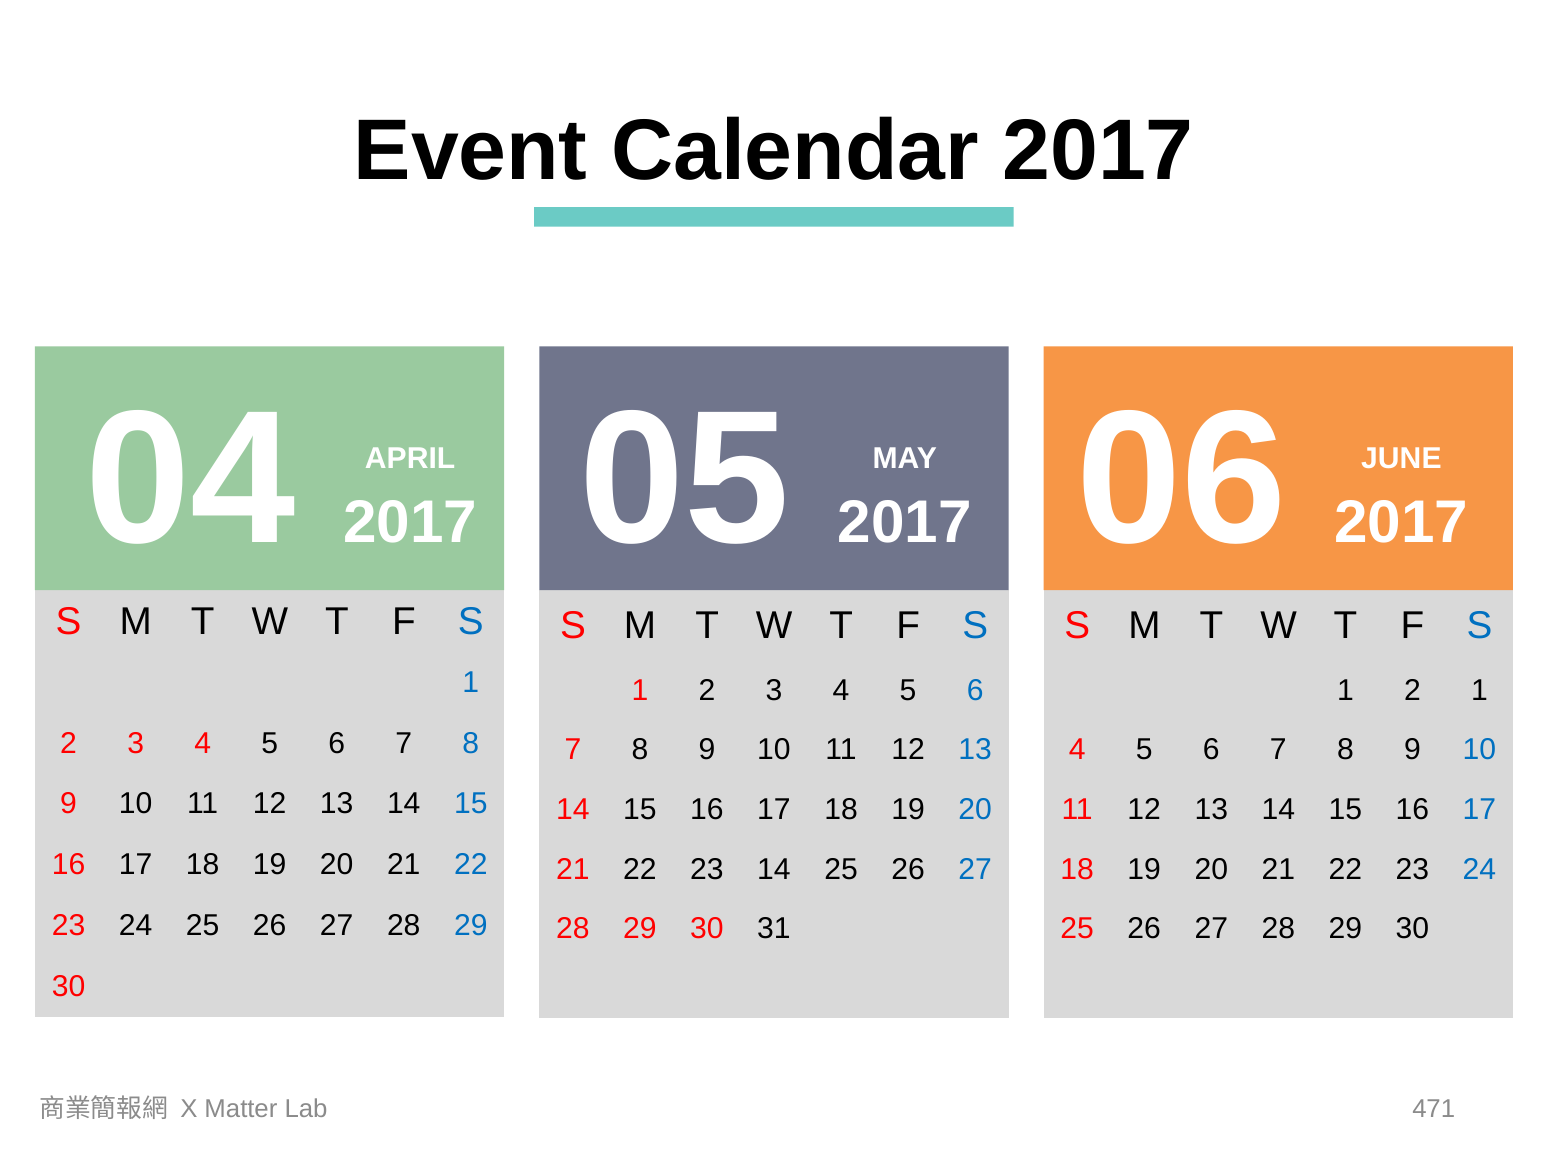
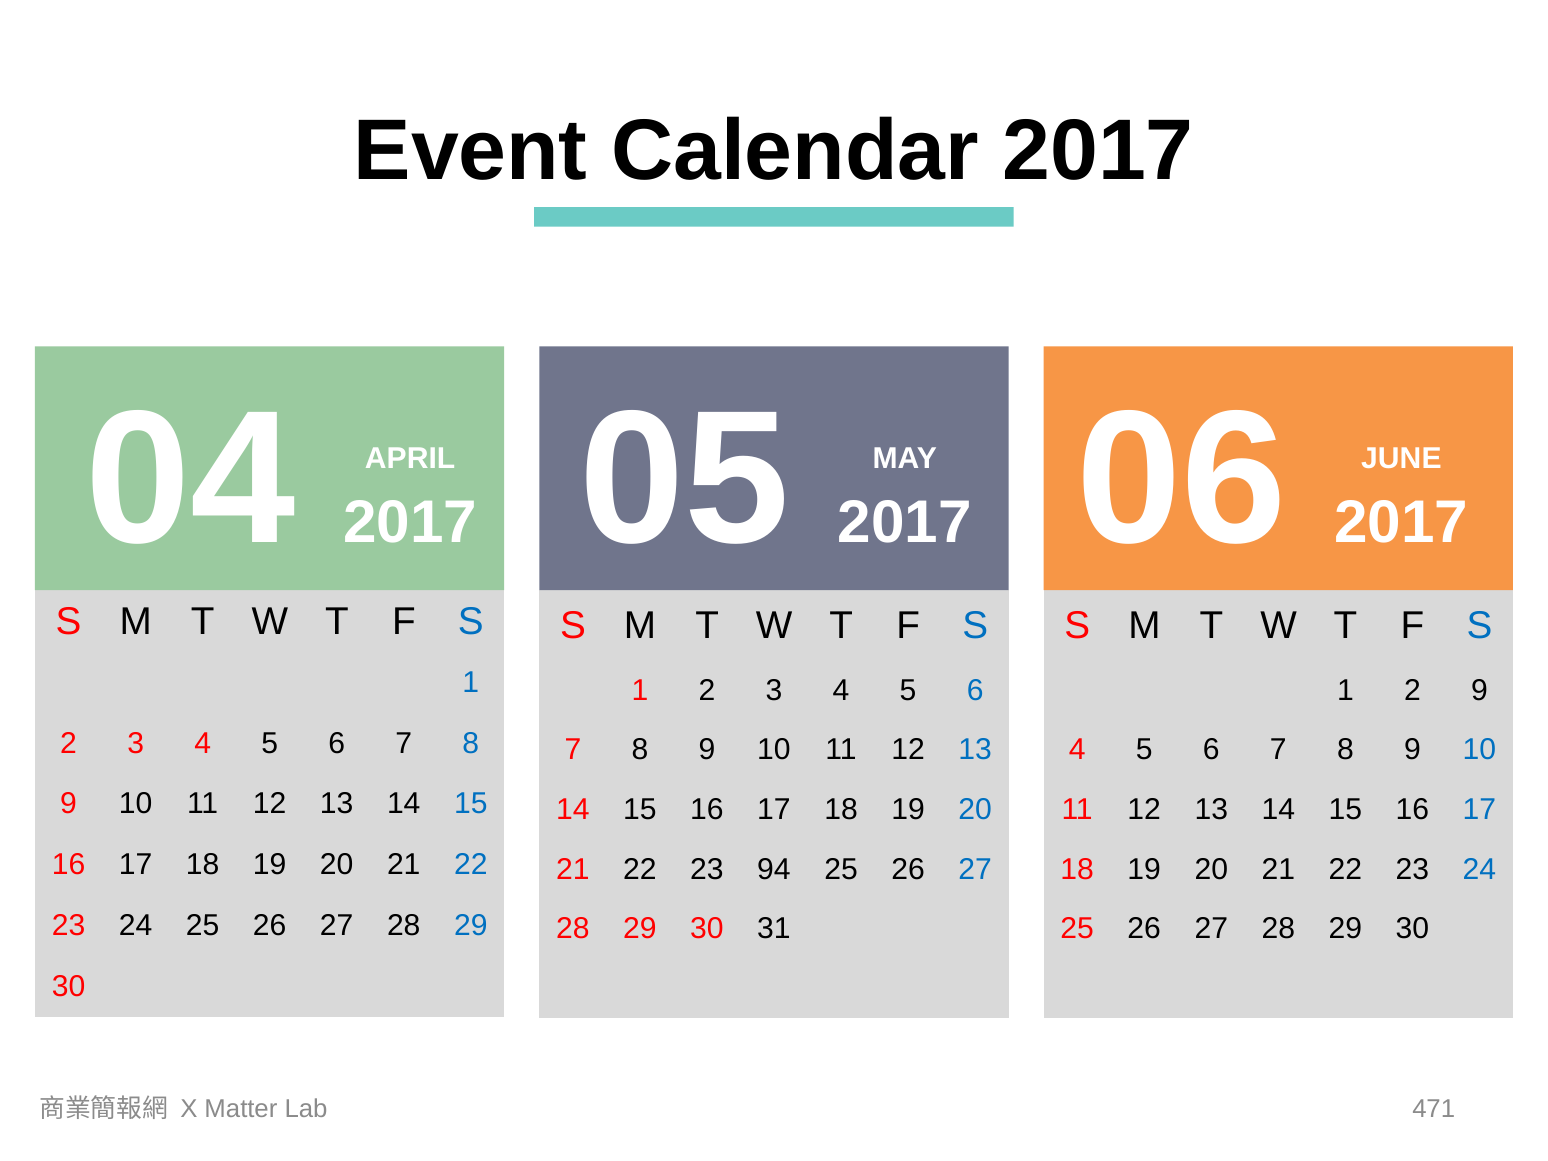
2 1: 1 -> 9 (1479, 690)
23 14: 14 -> 94 (774, 869)
